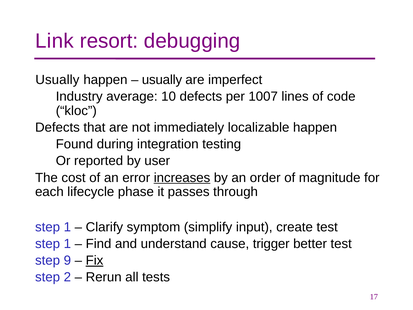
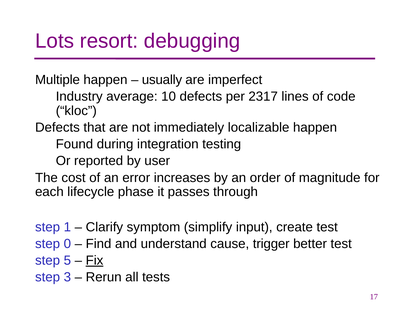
Link: Link -> Lots (55, 41)
Usually: Usually -> Multiple (57, 80)
1007: 1007 -> 2317 (263, 96)
increases underline: present -> none (182, 178)
1: 1 -> 0 (67, 244)
9: 9 -> 5 (67, 260)
2: 2 -> 3 (67, 277)
